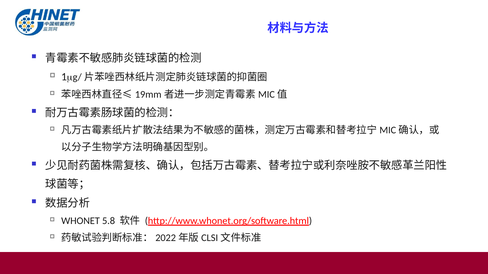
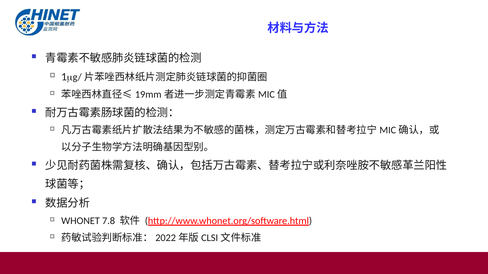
5.8: 5.8 -> 7.8 (109, 221)
